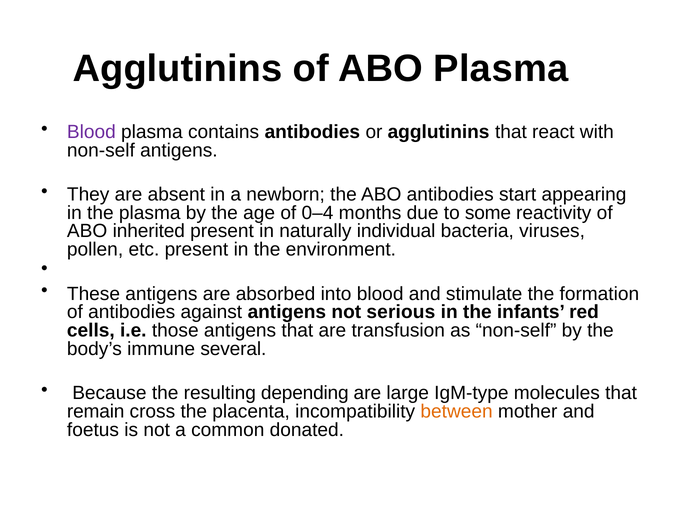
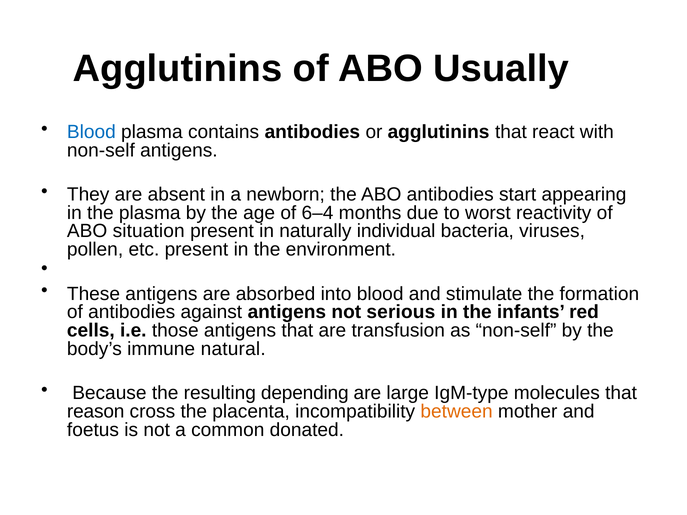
ABO Plasma: Plasma -> Usually (501, 68)
Blood colour: purple -> blue (91, 132)
0–4: 0–4 -> 6–4 (318, 213)
some: some -> worst (488, 213)
inherited: inherited -> situation (149, 231)
several: several -> natural (233, 349)
remain: remain -> reason (96, 412)
